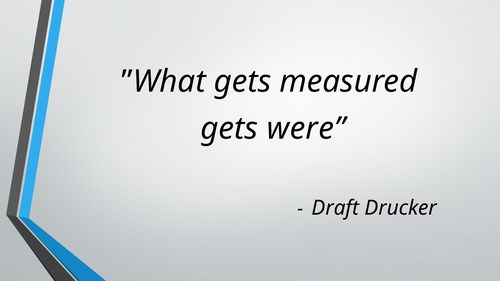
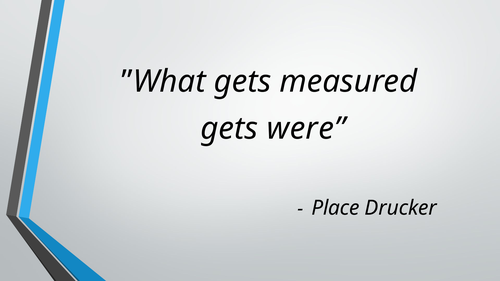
Draft: Draft -> Place (336, 208)
